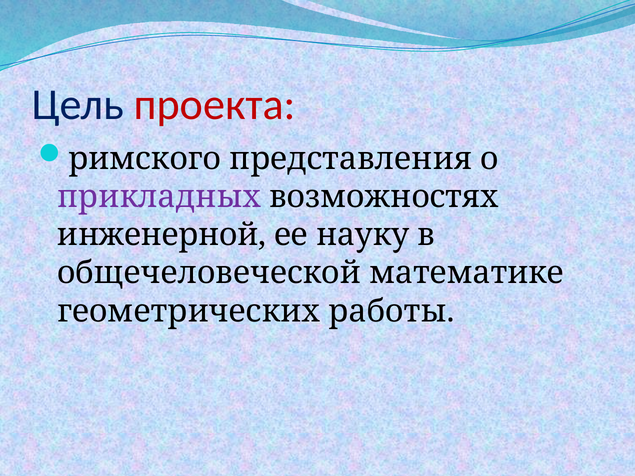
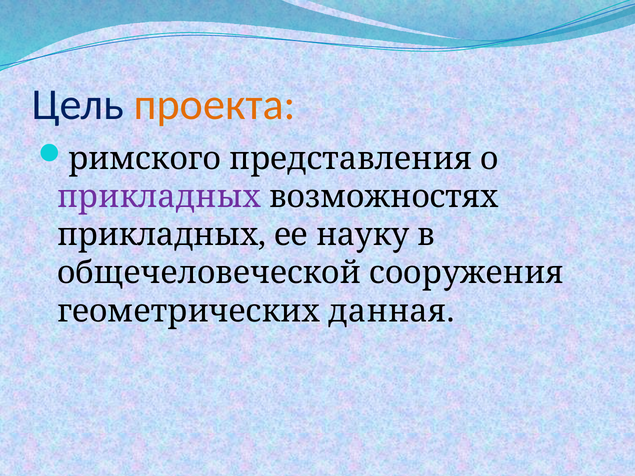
проекта colour: red -> orange (215, 105)
инженерной: инженерной -> прикладных (162, 235)
математике: математике -> сооружения (467, 273)
работы: работы -> данная (391, 311)
